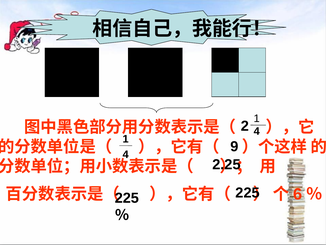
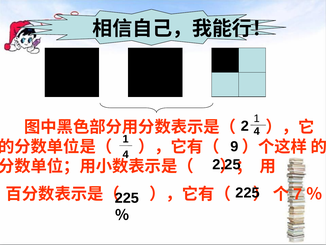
6: 6 -> 7 (298, 194)
